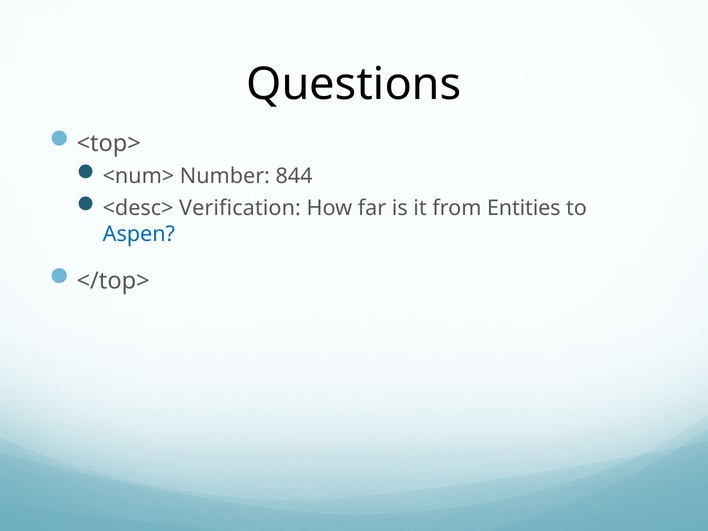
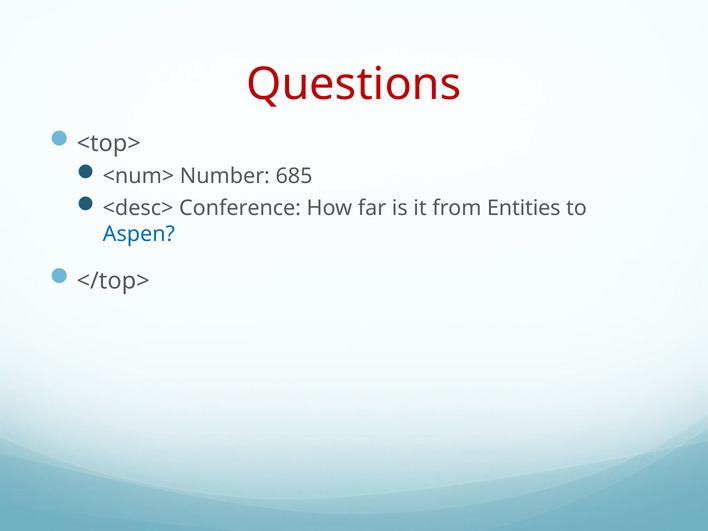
Questions colour: black -> red (354, 84)
844: 844 -> 685 (294, 176)
Verification: Verification -> Conference (240, 208)
